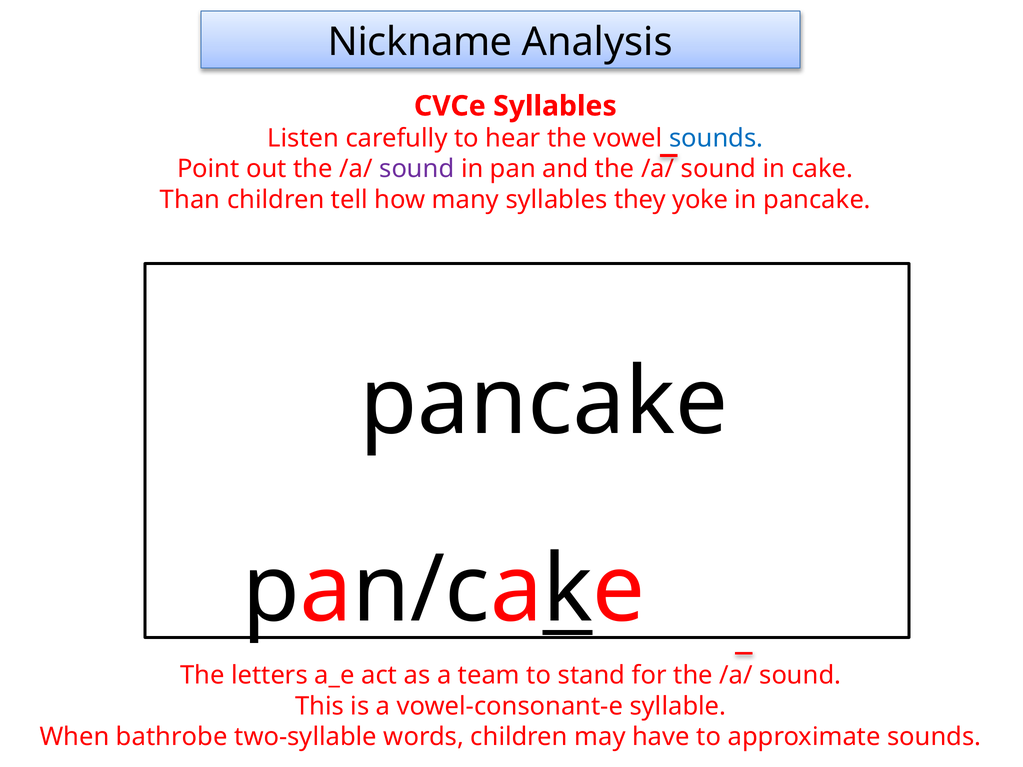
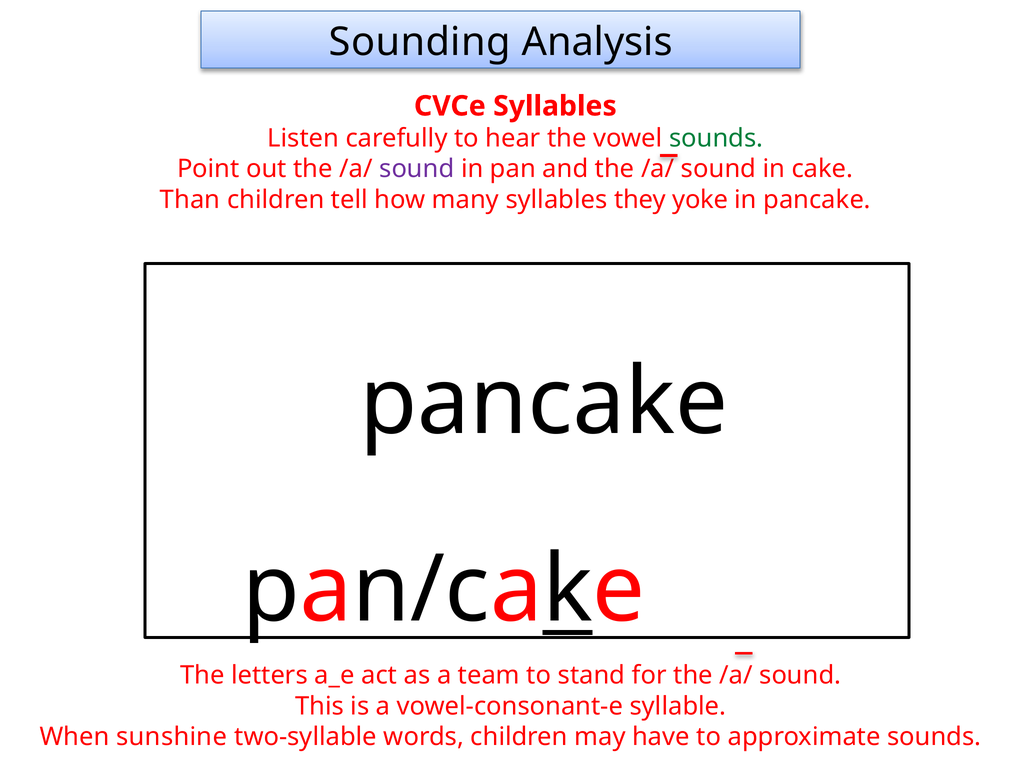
Nickname: Nickname -> Sounding (420, 42)
sounds colour: blue -> green (716, 138)
bathrobe: bathrobe -> sunshine (172, 737)
